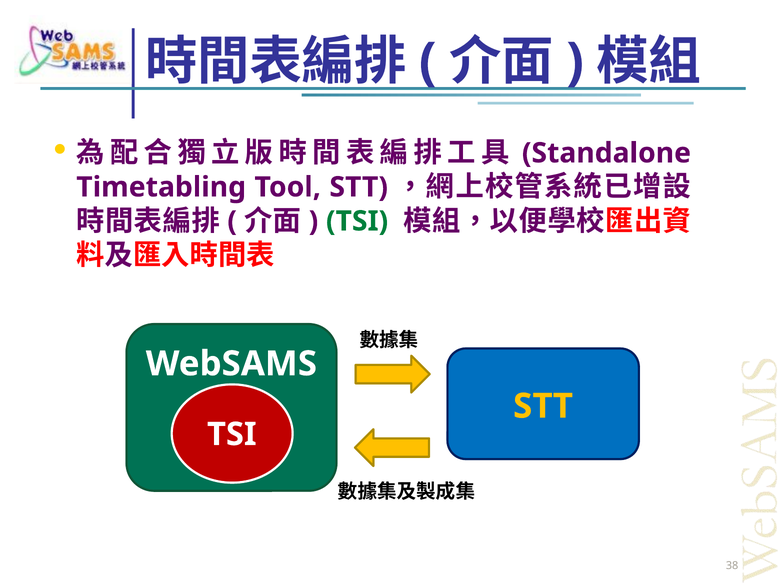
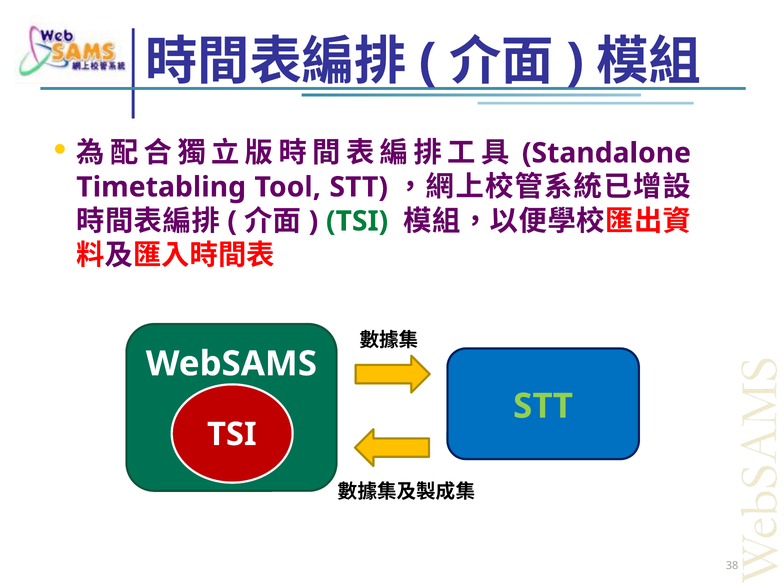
STT colour: yellow -> light green (543, 406)
